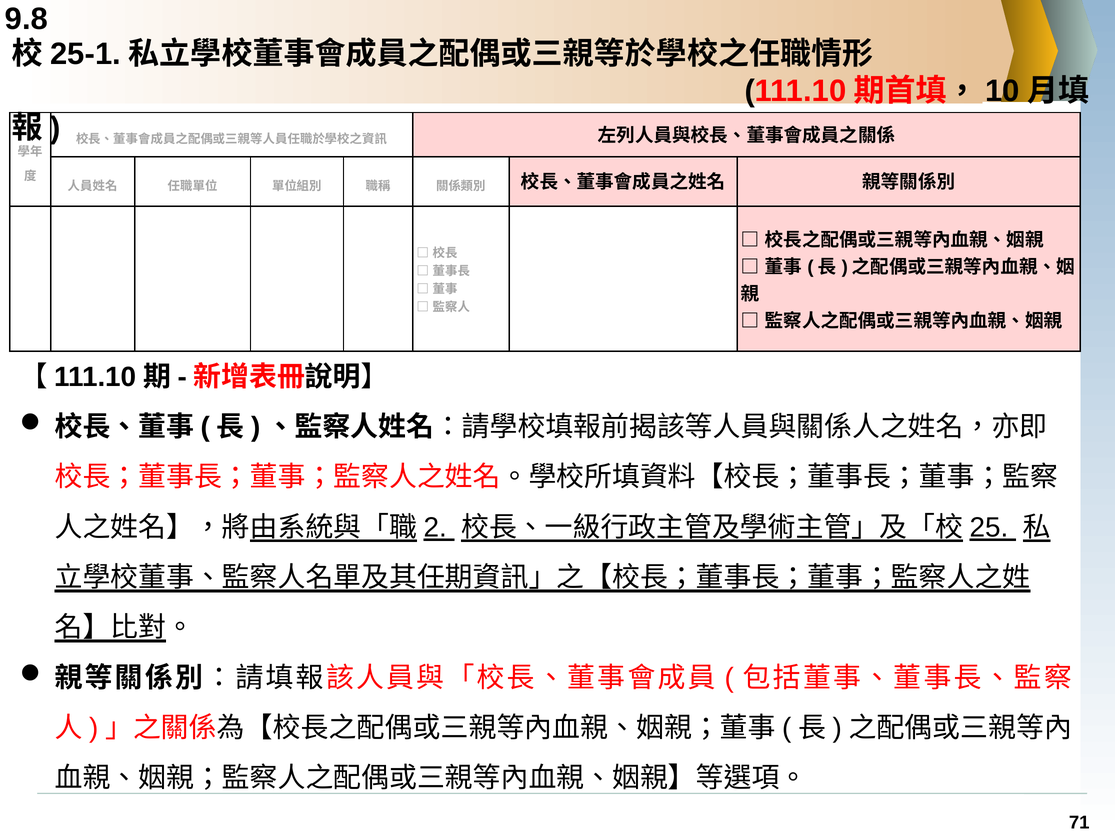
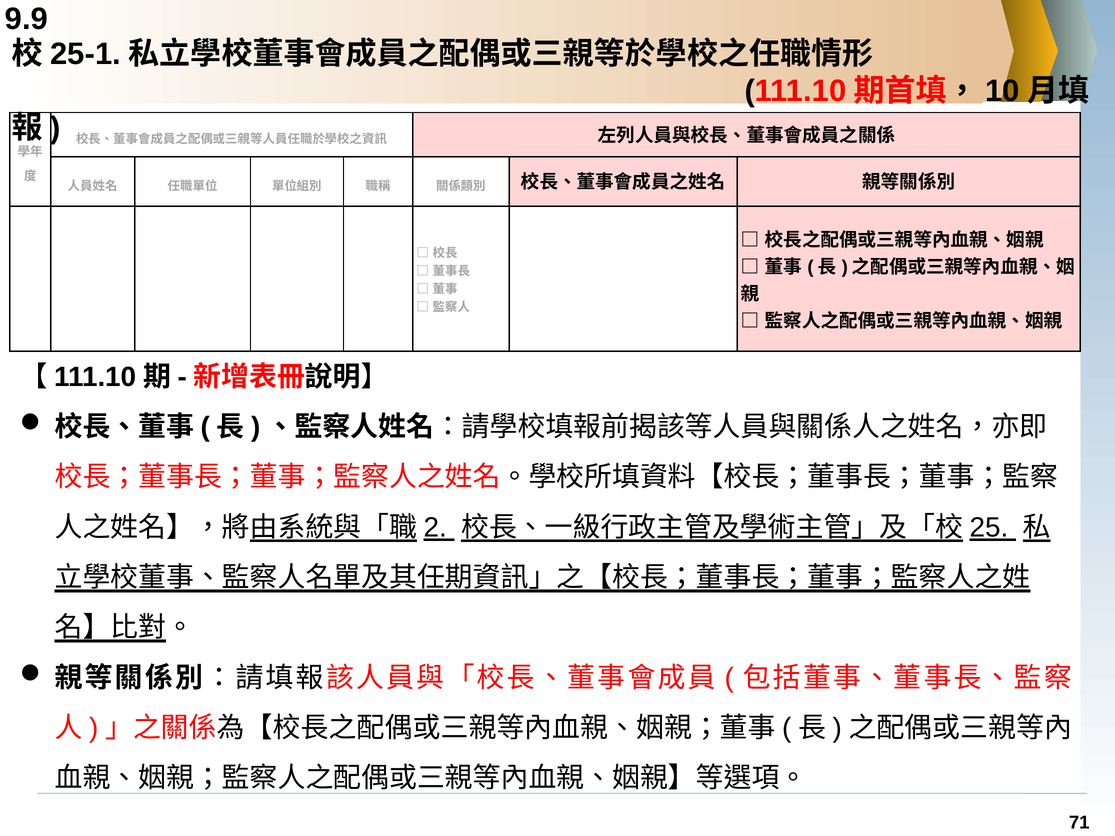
9.8: 9.8 -> 9.9 (26, 19)
